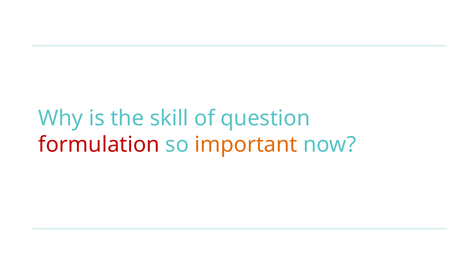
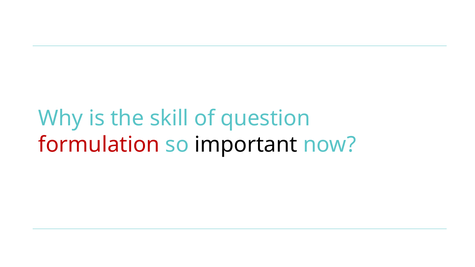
important colour: orange -> black (246, 145)
